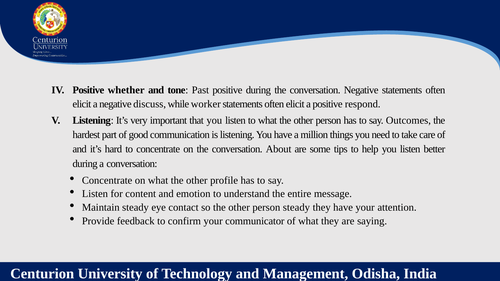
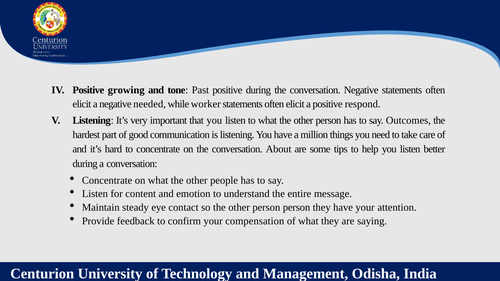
whether: whether -> growing (126, 90)
discuss: discuss -> needed (150, 104)
profile: profile -> people (224, 180)
person steady: steady -> person (296, 208)
communicator: communicator -> compensation (255, 221)
